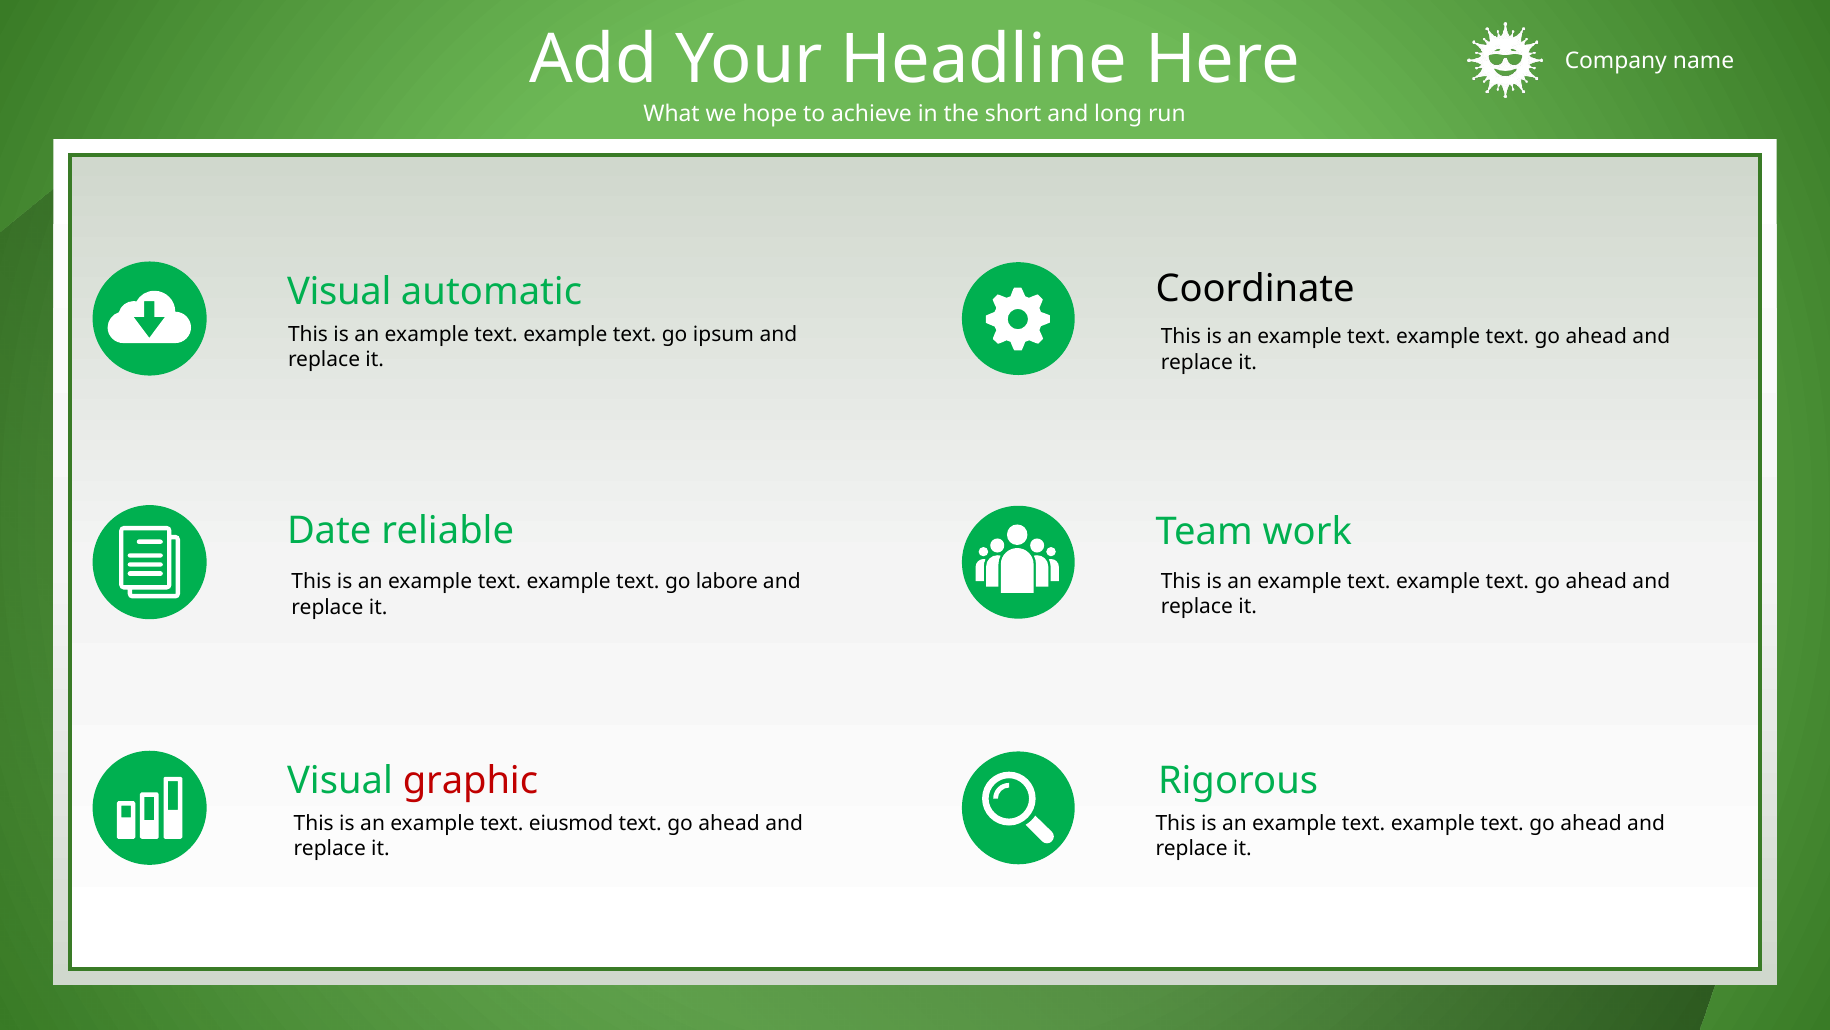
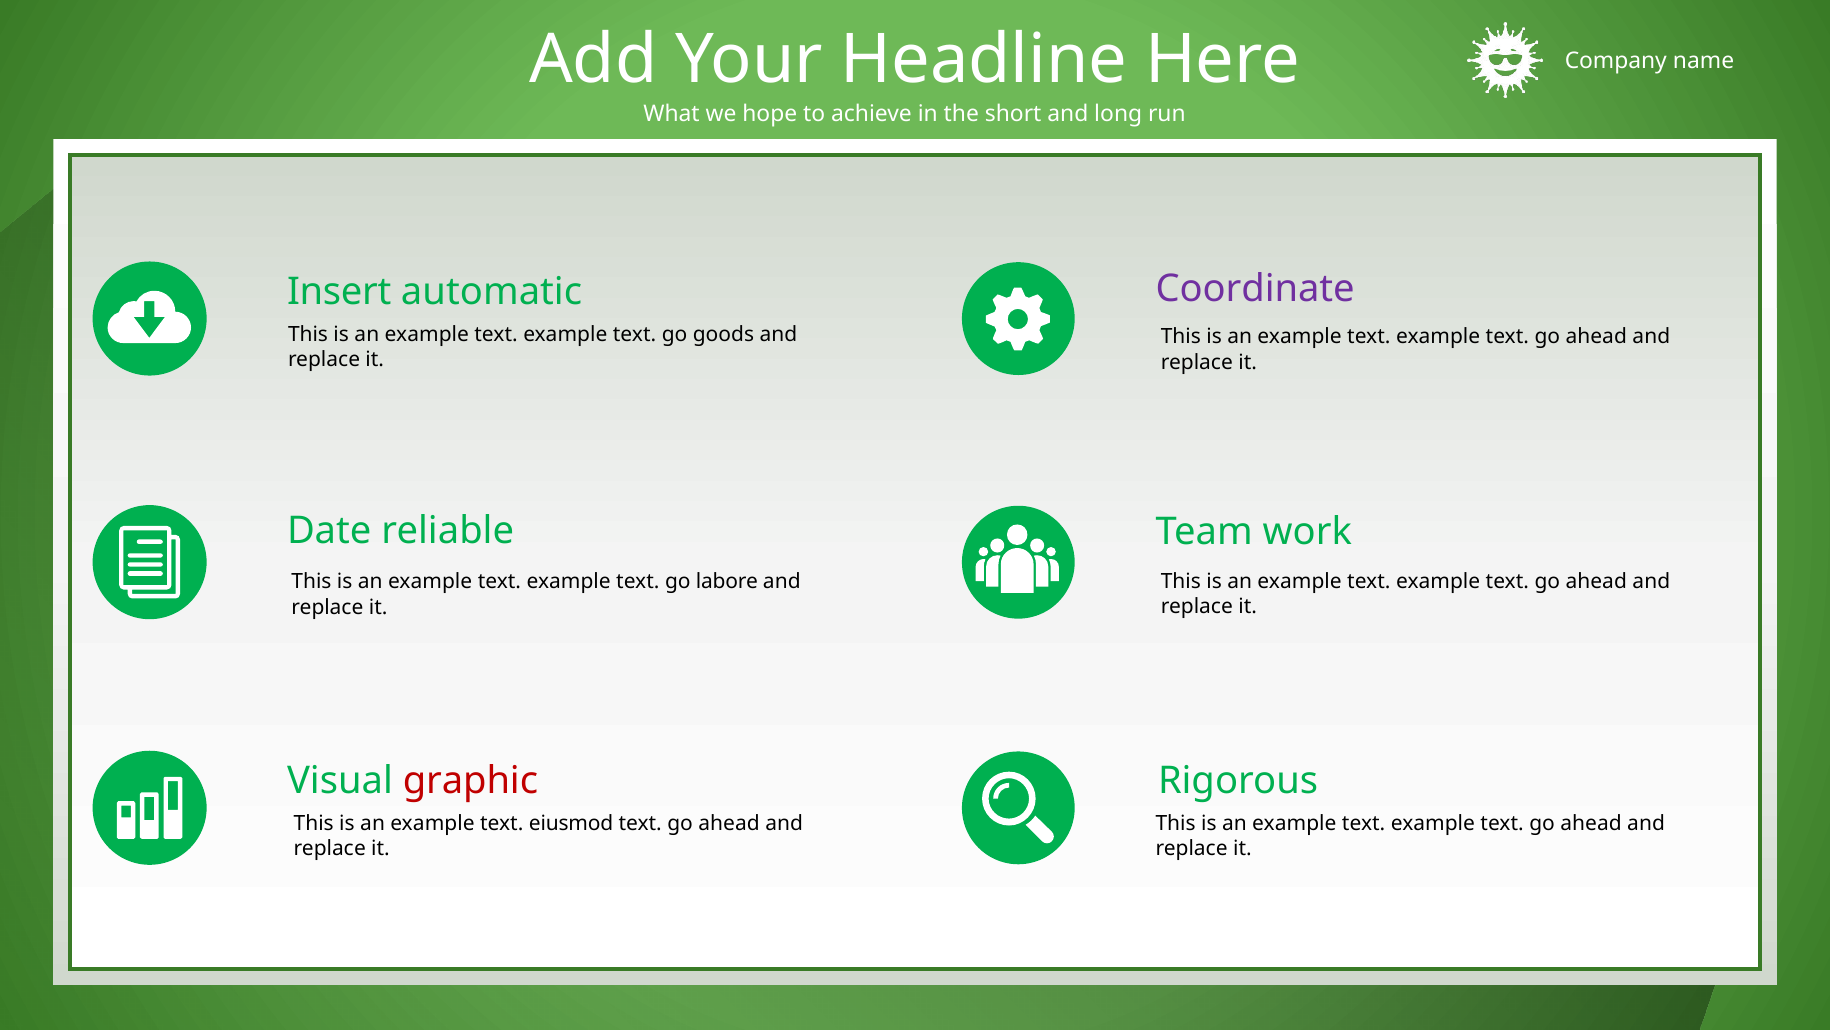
Coordinate colour: black -> purple (1255, 288)
Visual: Visual -> Insert (339, 291)
ipsum: ipsum -> goods (723, 334)
